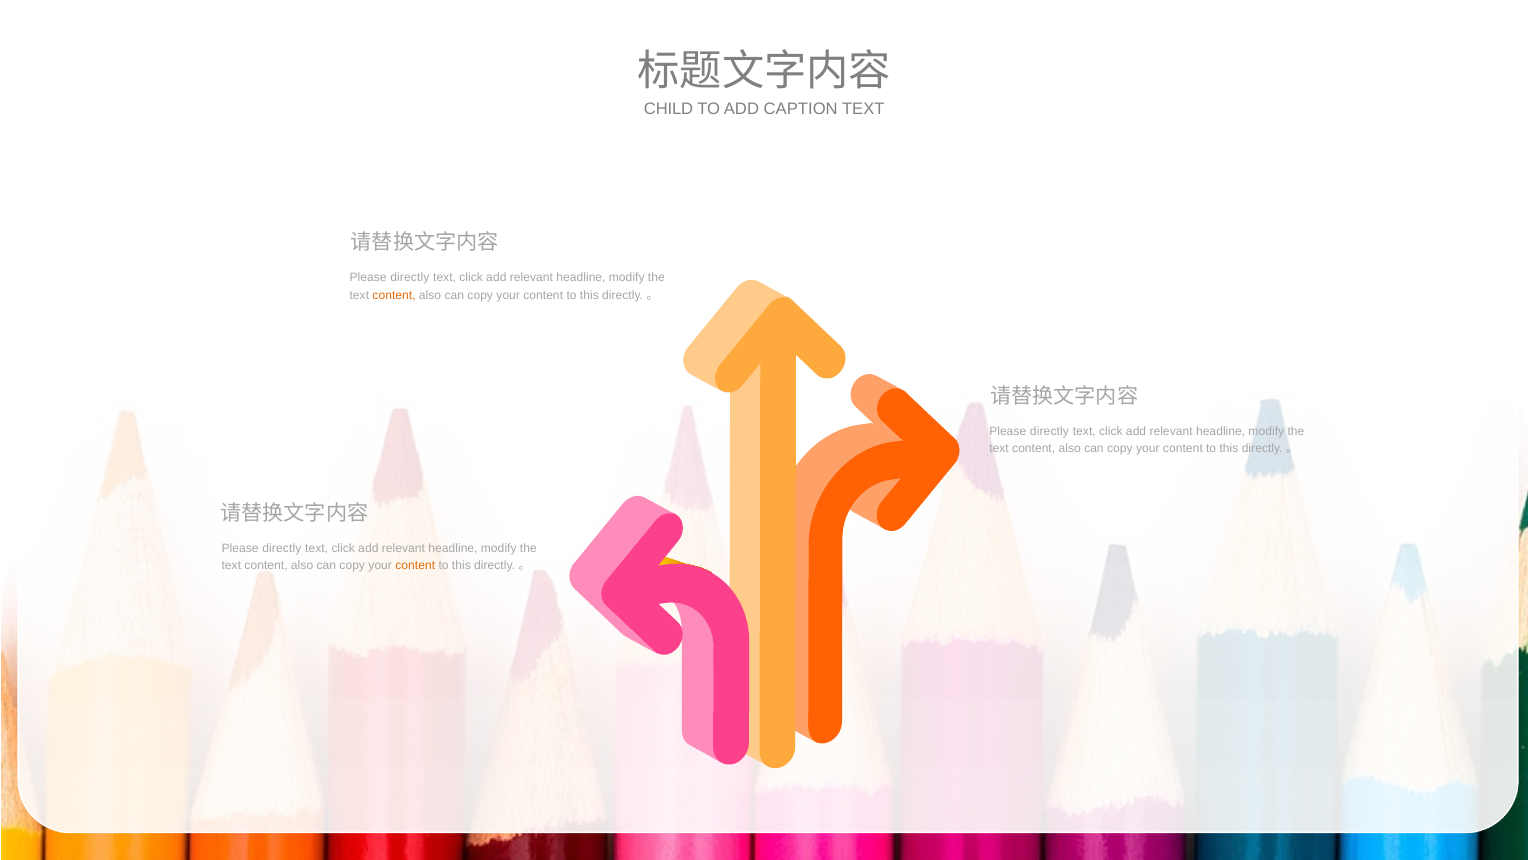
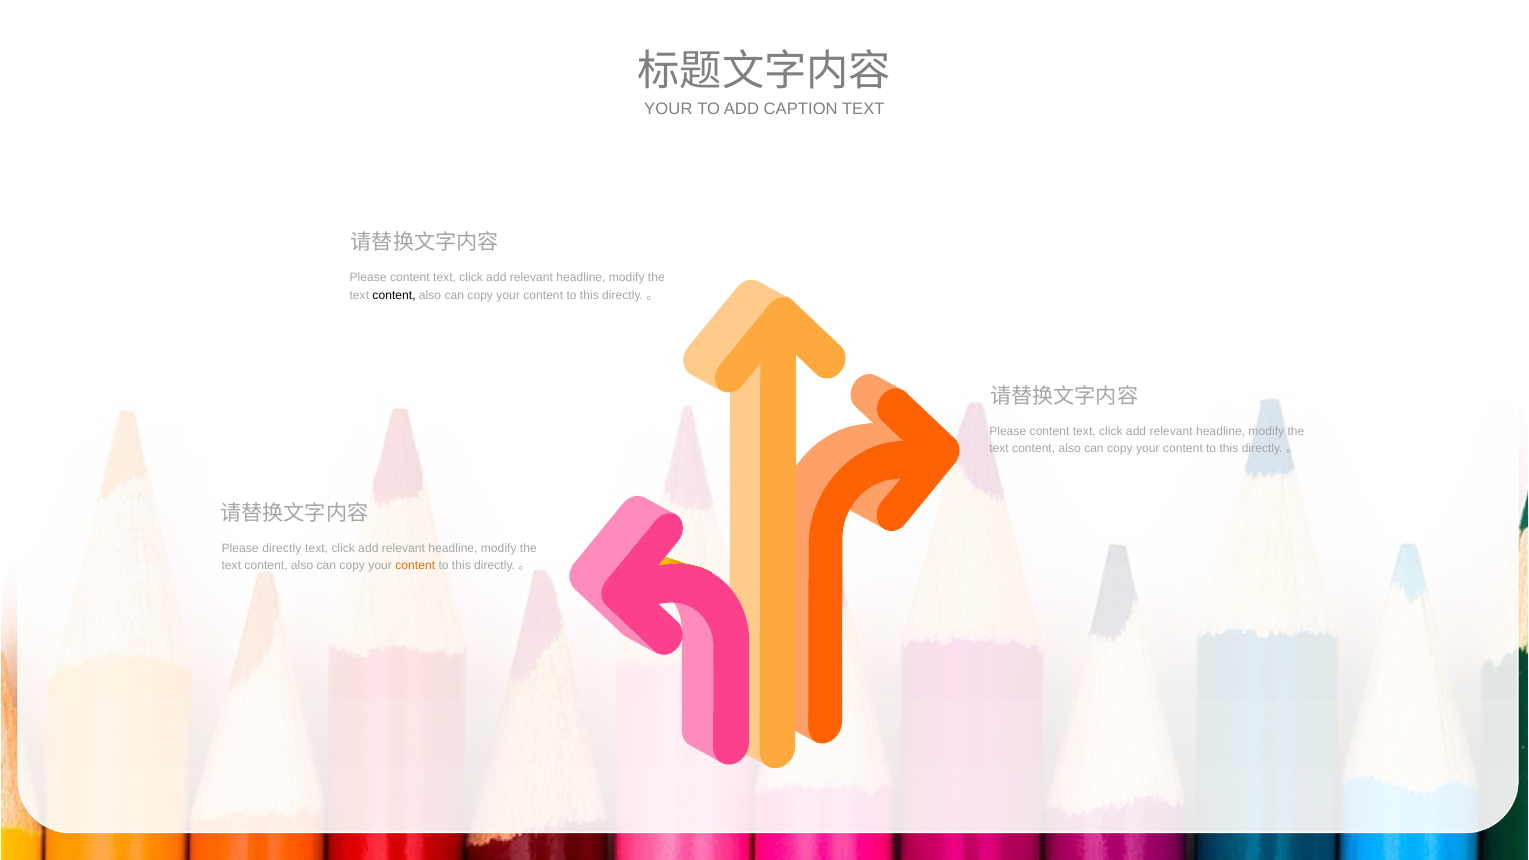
CHILD: CHILD -> YOUR (668, 109)
directly: directly -> content (410, 278)
content colour: orange -> black (394, 295)
directly: directly -> content (1050, 431)
